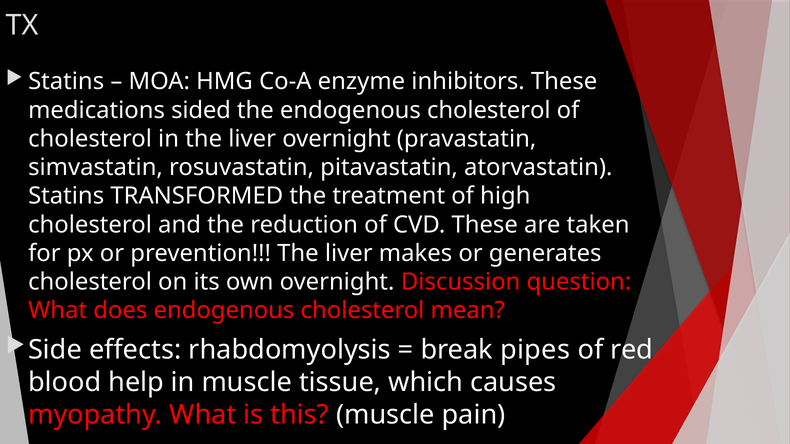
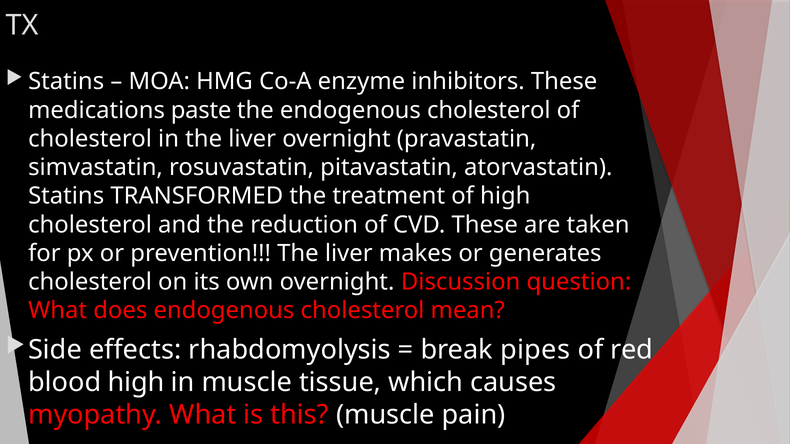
sided: sided -> paste (201, 110)
blood help: help -> high (136, 382)
